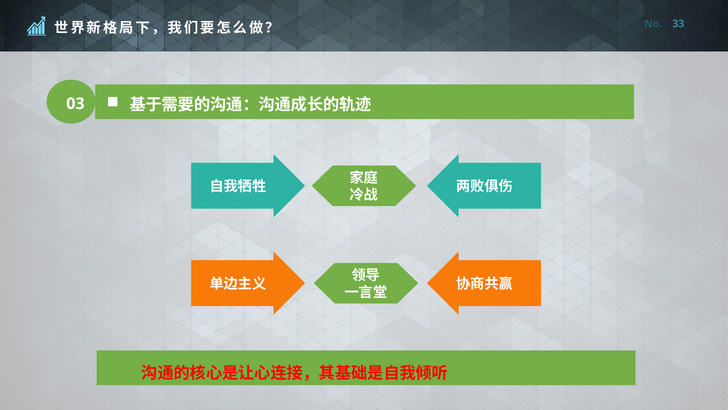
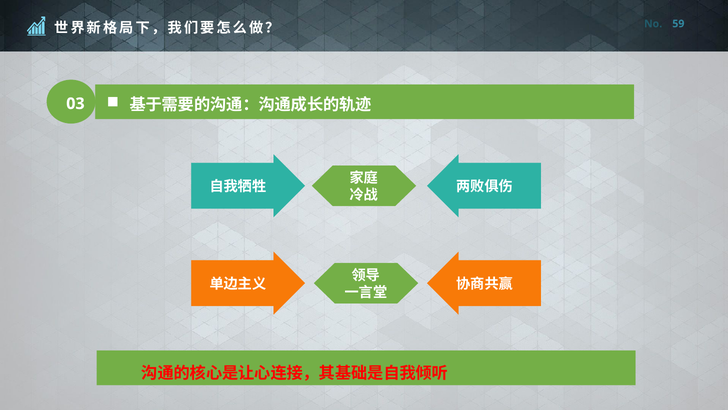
33: 33 -> 59 (678, 24)
